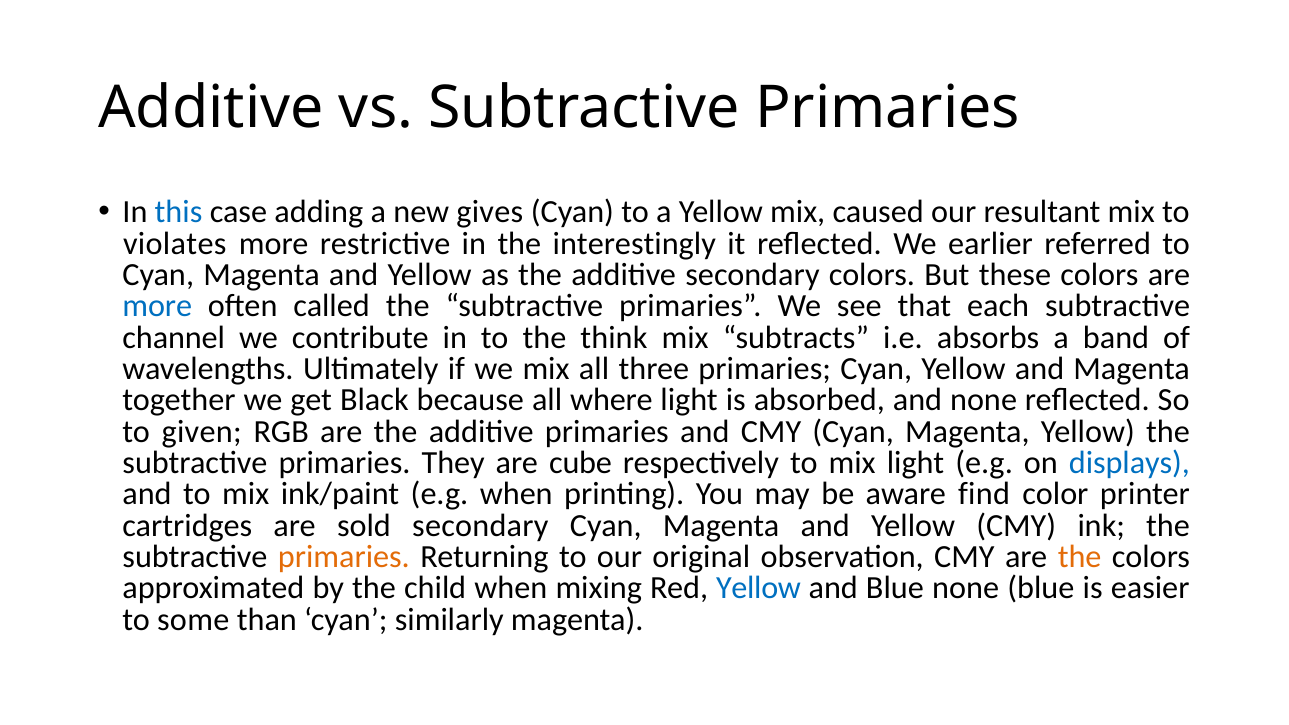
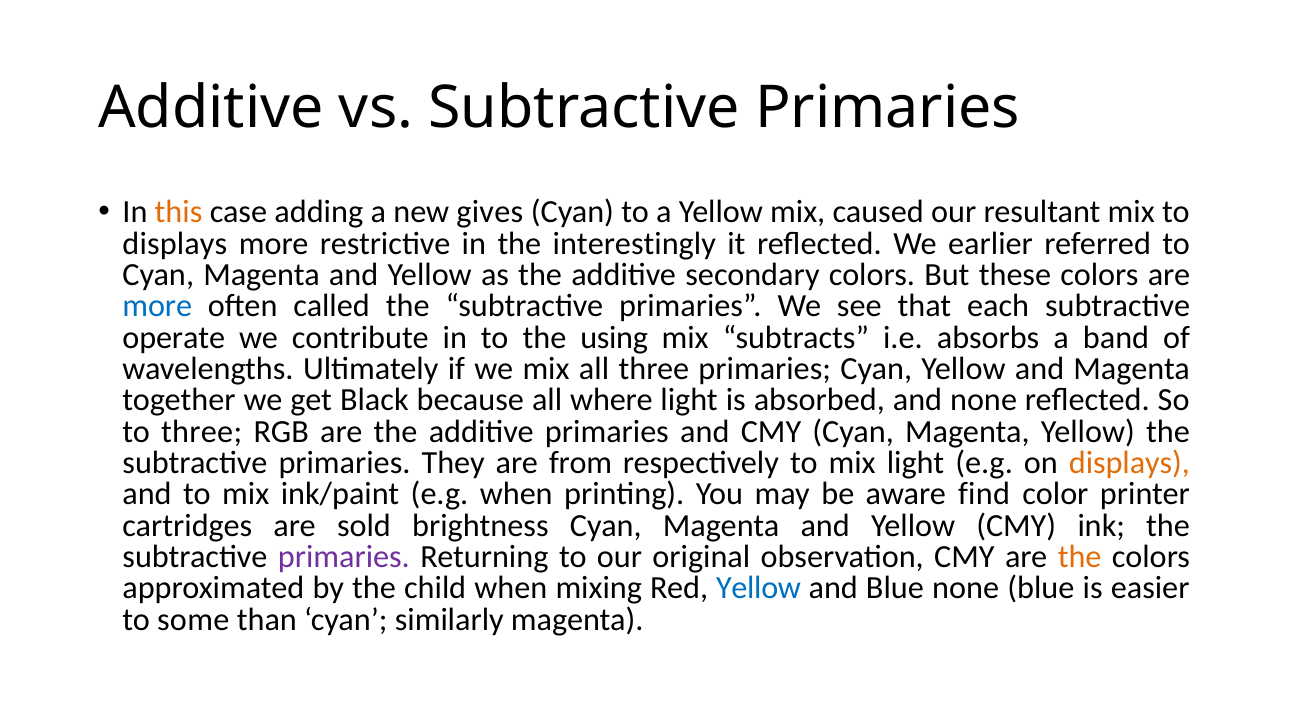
this colour: blue -> orange (179, 212)
violates: violates -> displays (175, 244)
channel: channel -> operate (174, 338)
think: think -> using (614, 338)
to given: given -> three (202, 432)
cube: cube -> from (581, 463)
displays colour: blue -> orange (1129, 463)
sold secondary: secondary -> brightness (480, 525)
primaries colour: orange -> purple (344, 557)
